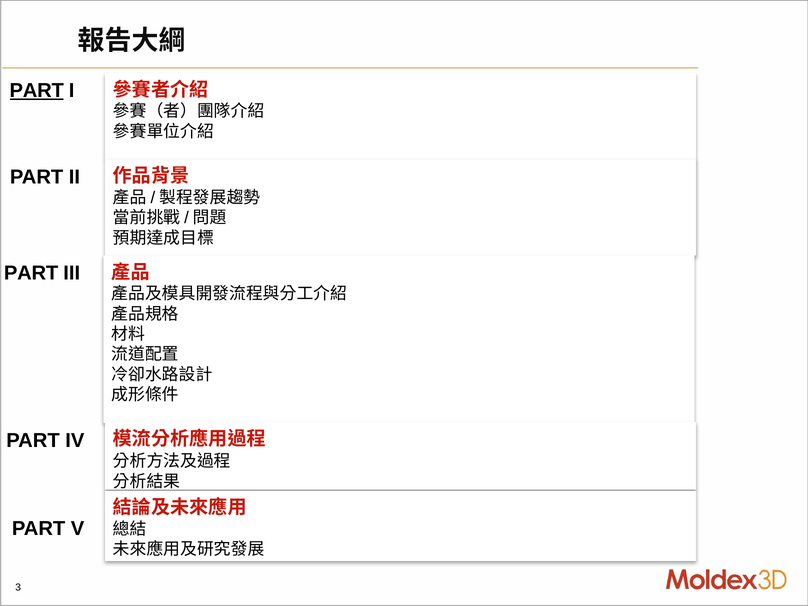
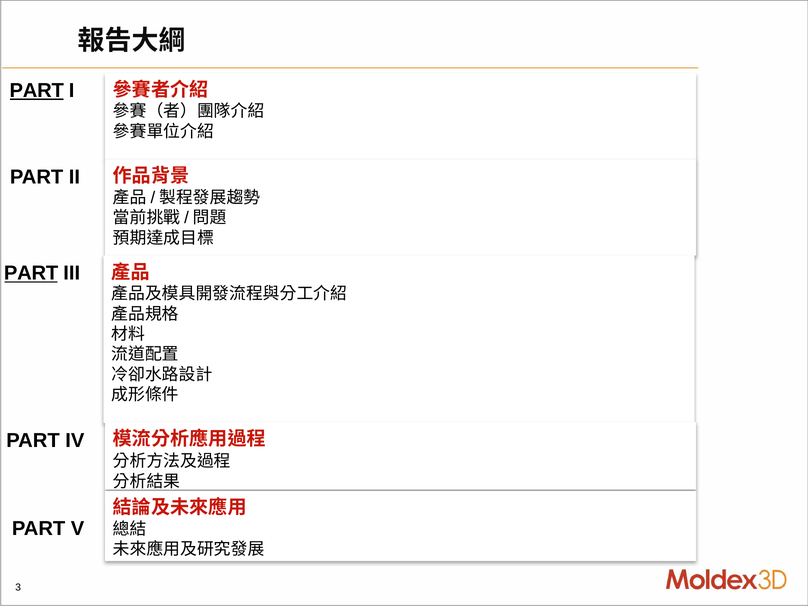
PART underline: none -> present (31, 273)
